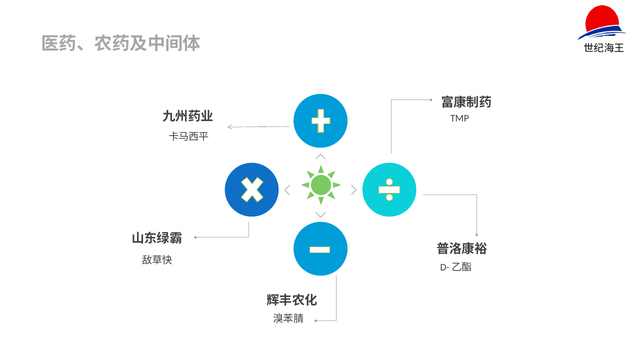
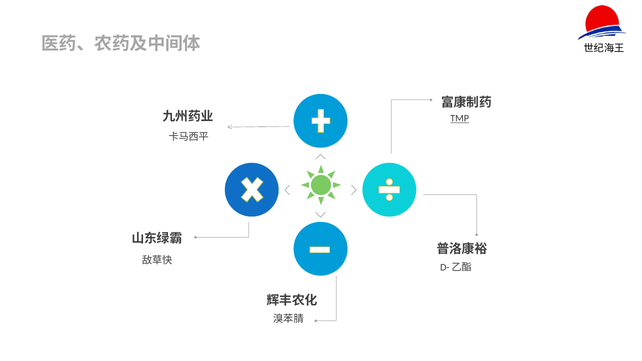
TMP underline: none -> present (460, 118)
